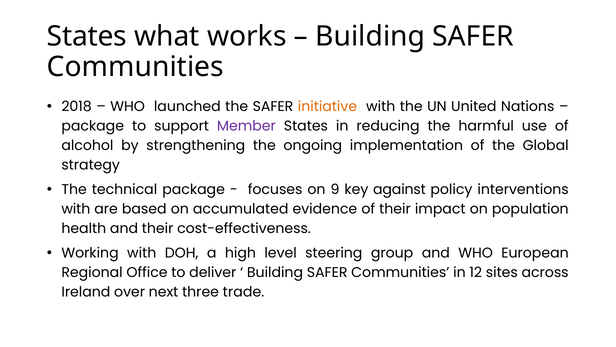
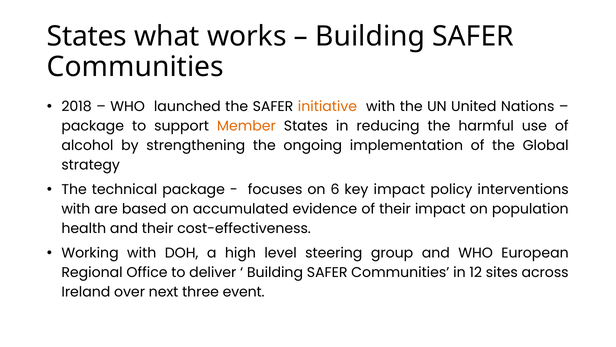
Member colour: purple -> orange (246, 126)
9: 9 -> 6 (335, 189)
key against: against -> impact (399, 189)
trade: trade -> event (244, 292)
